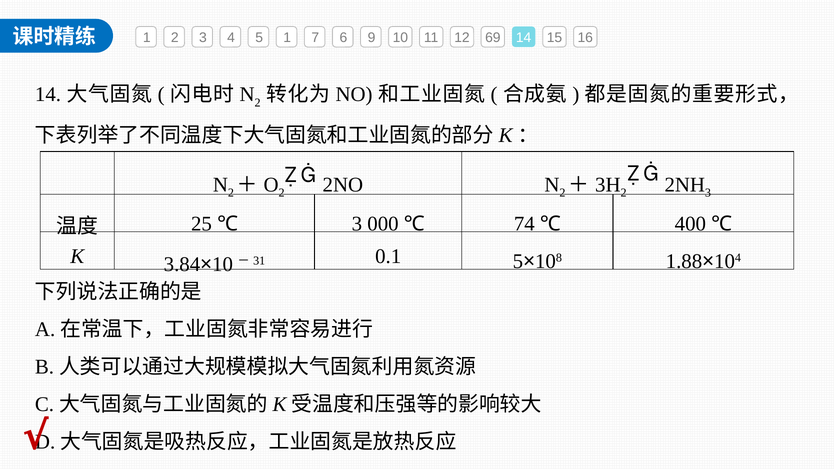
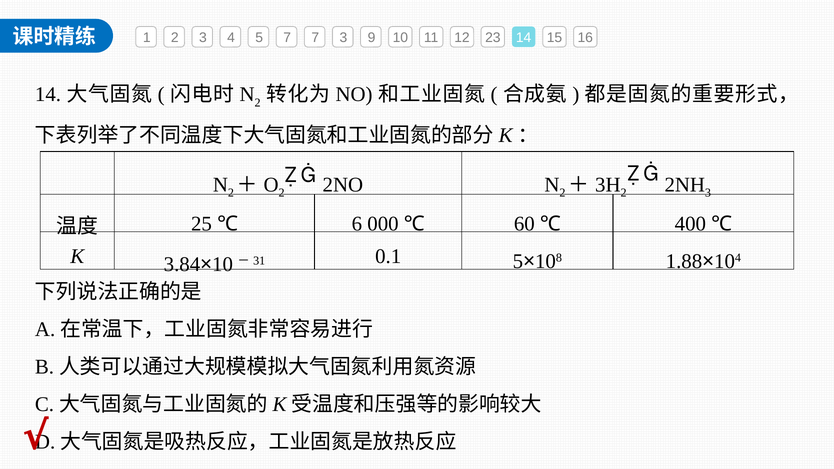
5 1: 1 -> 7 (287, 38)
7 6: 6 -> 3 (343, 38)
69: 69 -> 23 (493, 38)
3: 3 -> 6 (357, 224)
74: 74 -> 60 (524, 224)
